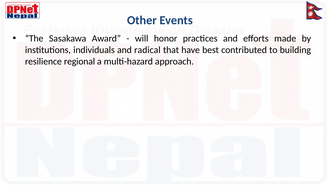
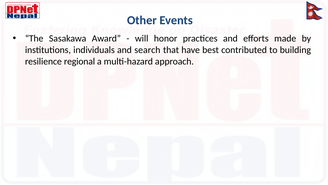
radical: radical -> search (147, 50)
